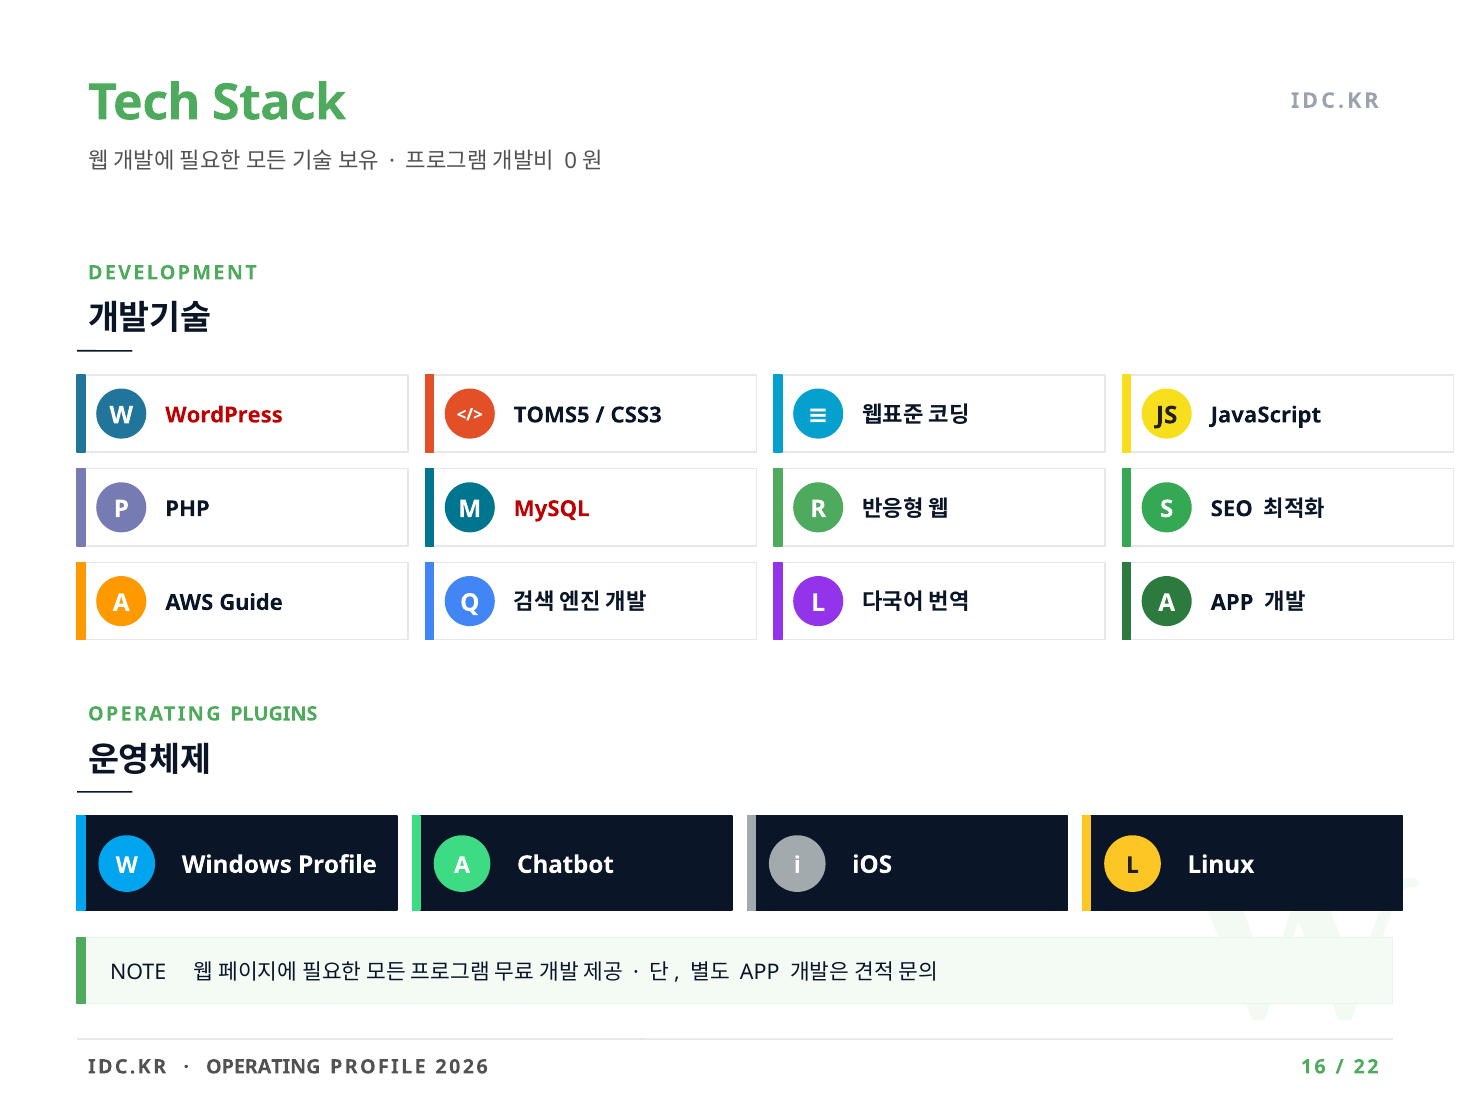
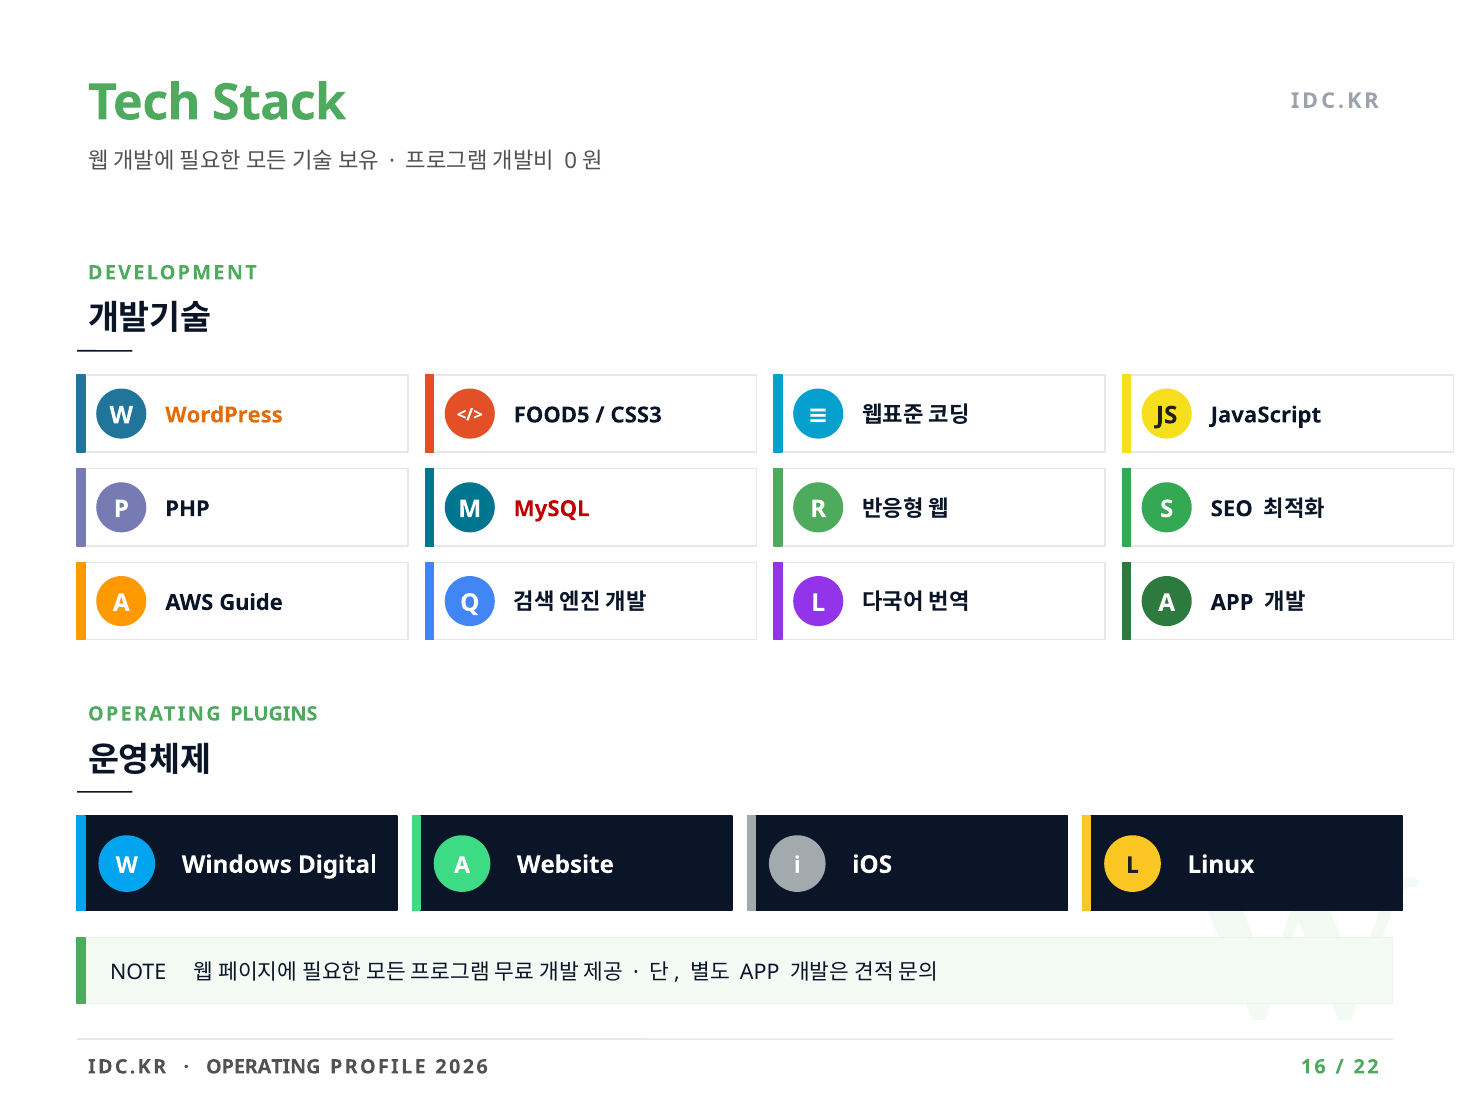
WordPress colour: red -> orange (224, 415)
TOMS5: TOMS5 -> FOOD5 (552, 415)
Windows Profile: Profile -> Digital (338, 865)
Chatbot: Chatbot -> Website (565, 865)
